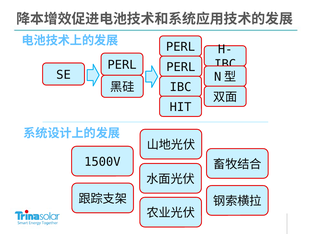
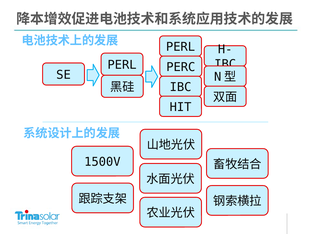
PERL: PERL -> PERC (181, 67)
